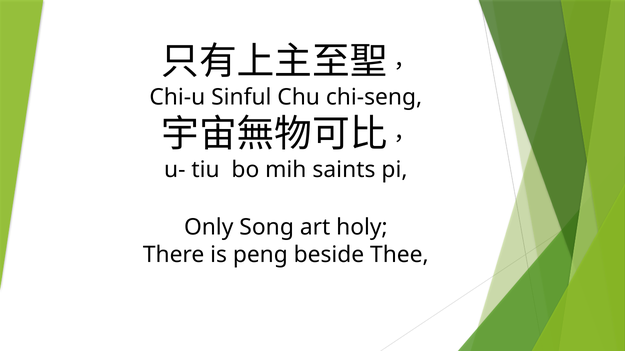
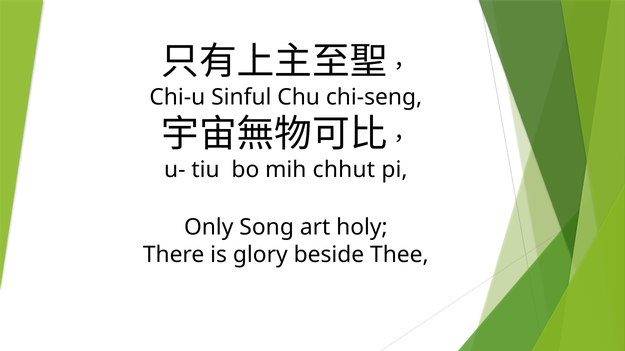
saints: saints -> chhut (344, 170)
peng: peng -> glory (260, 255)
